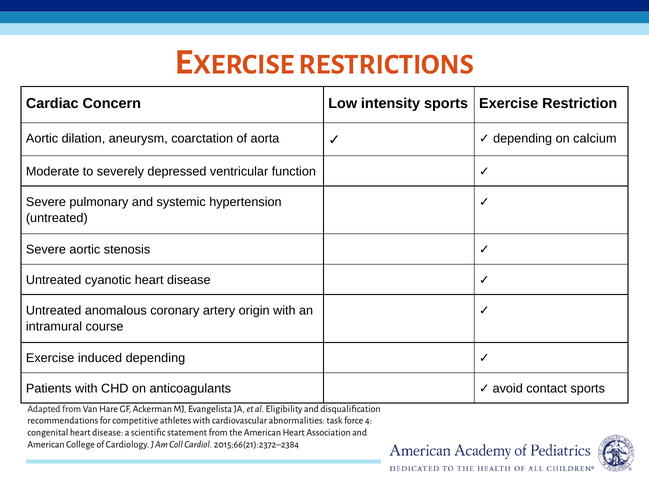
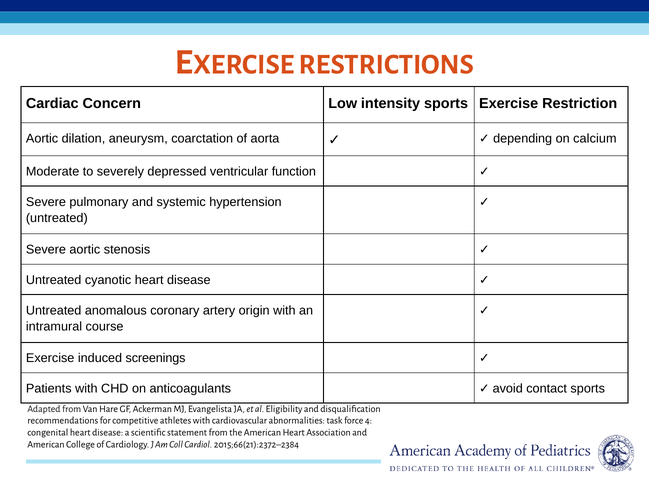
induced depending: depending -> screenings (156, 358)
